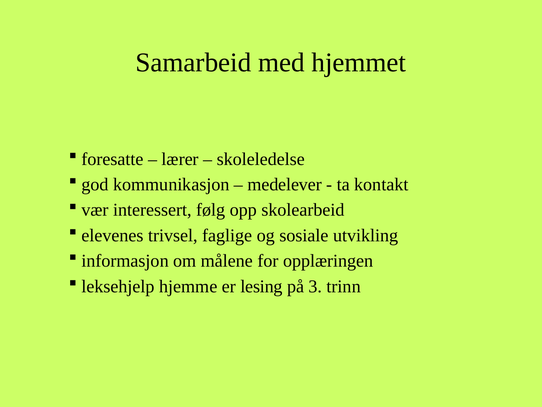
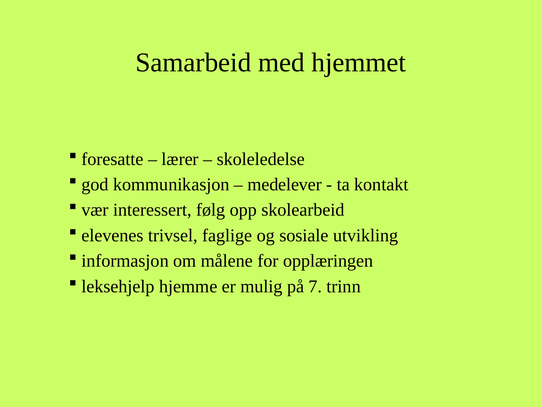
lesing: lesing -> mulig (261, 286)
3: 3 -> 7 (315, 286)
